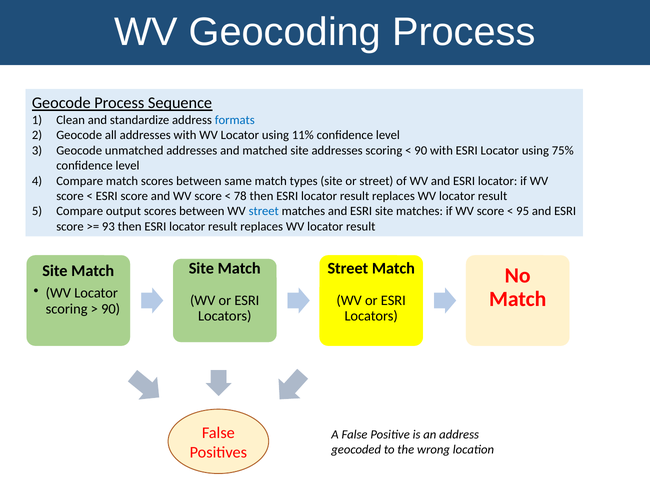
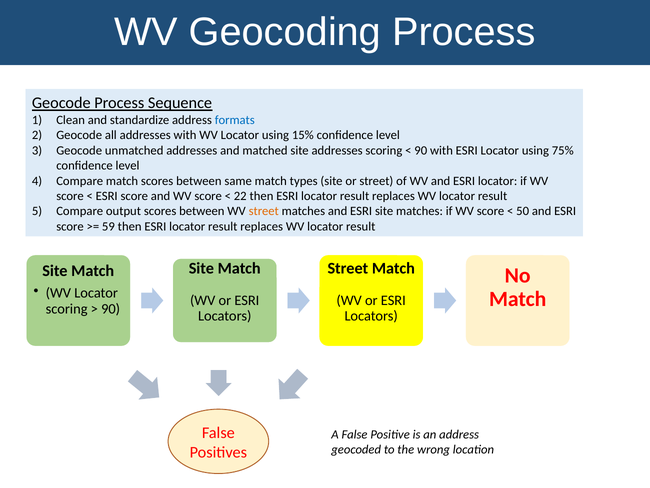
11%: 11% -> 15% (303, 135)
78: 78 -> 22 (240, 196)
street colour: blue -> orange (264, 211)
95: 95 -> 50 (523, 211)
93: 93 -> 59 (108, 226)
